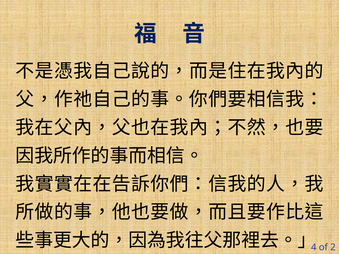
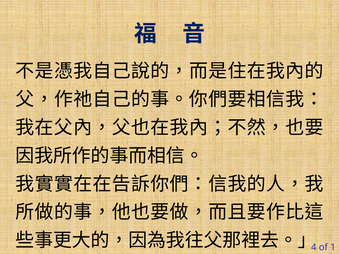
2: 2 -> 1 (333, 247)
